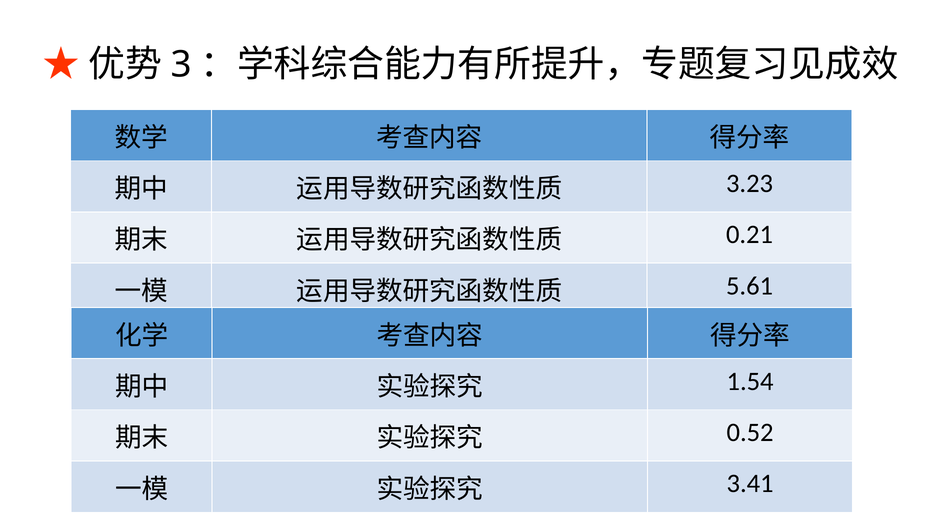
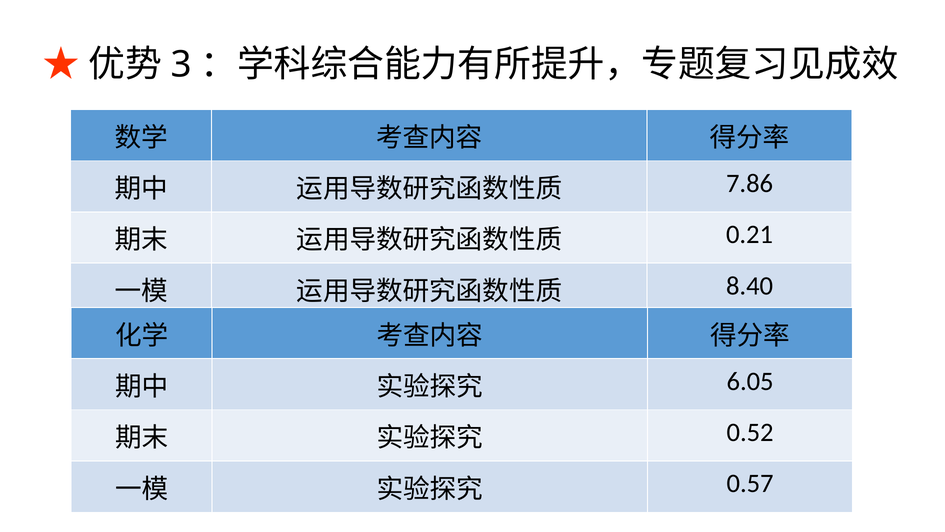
3.23: 3.23 -> 7.86 (750, 183)
5.61: 5.61 -> 8.40 (750, 286)
1.54: 1.54 -> 6.05 (750, 381)
3.41: 3.41 -> 0.57 (750, 483)
